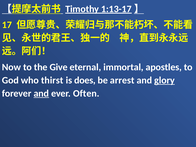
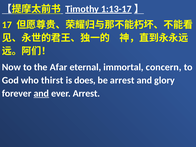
Give: Give -> Afar (59, 67)
apostles: apostles -> concern (164, 67)
glory underline: present -> none (164, 80)
ever Often: Often -> Arrest (86, 93)
